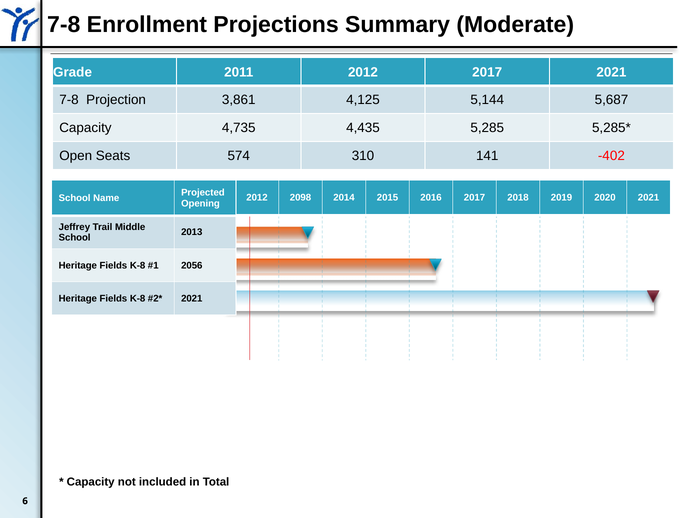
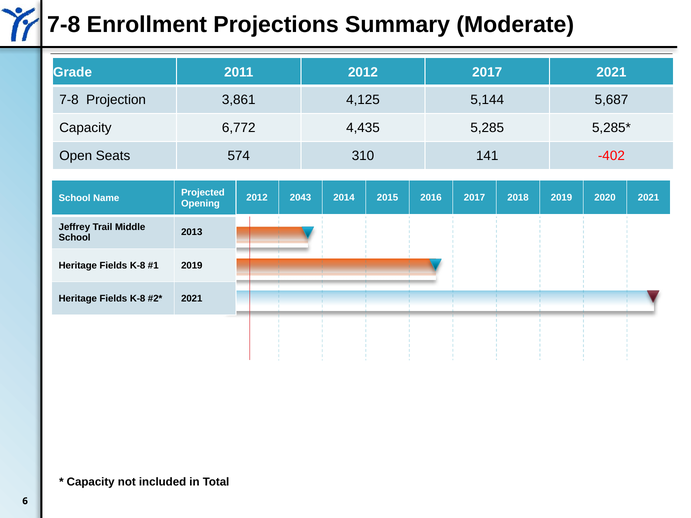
4,735: 4,735 -> 6,772 (239, 128)
2098: 2098 -> 2043 (301, 198)
2056: 2056 -> 2019 (192, 266)
